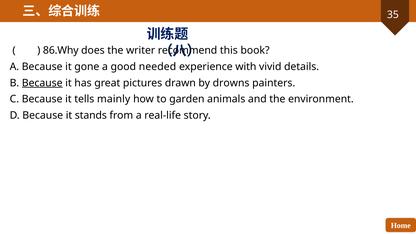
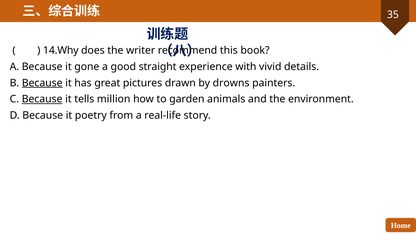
86.Why: 86.Why -> 14.Why (61, 50)
needed: needed -> straight (158, 67)
Because underline: none -> present (42, 99)
mainly: mainly -> million (114, 99)
stands: stands -> poetry (91, 115)
